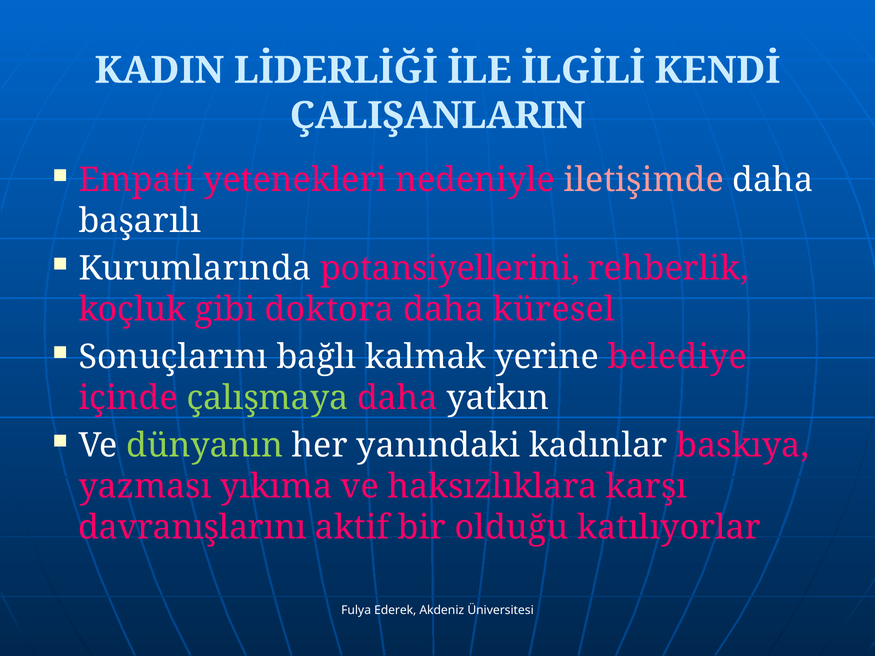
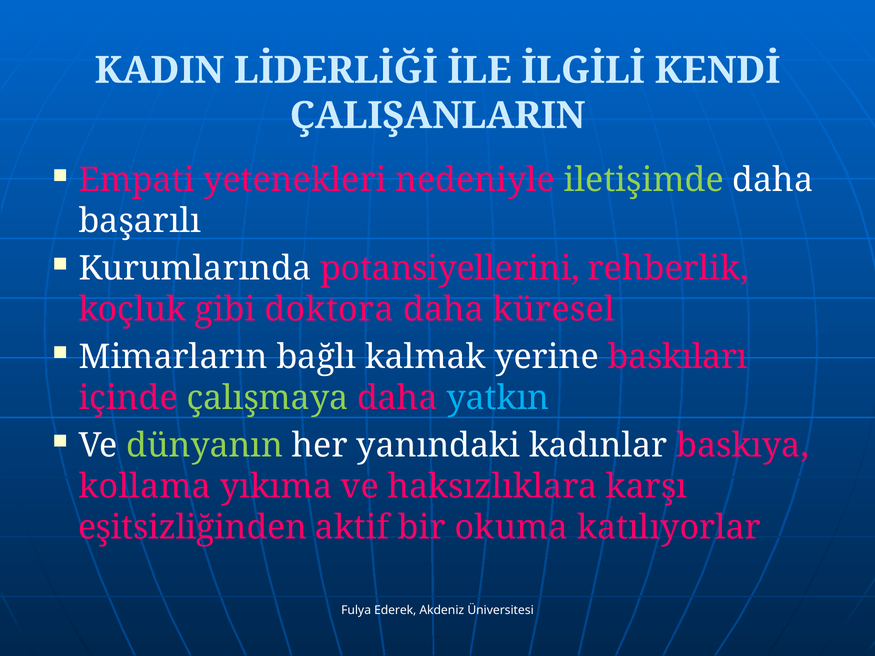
iletişimde colour: pink -> light green (644, 180)
Sonuçlarını: Sonuçlarını -> Mimarların (173, 357)
belediye: belediye -> baskıları (678, 357)
yatkın colour: white -> light blue (498, 398)
yazması: yazması -> kollama (145, 487)
davranışlarını: davranışlarını -> eşitsizliğinden (193, 528)
olduğu: olduğu -> okuma (511, 528)
